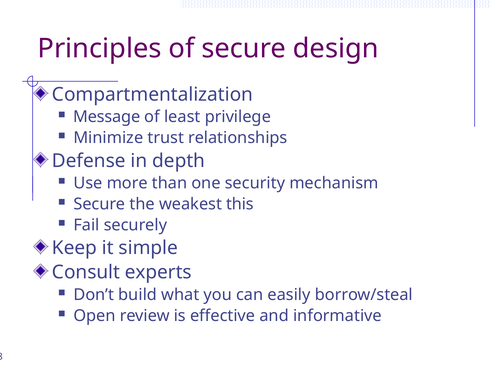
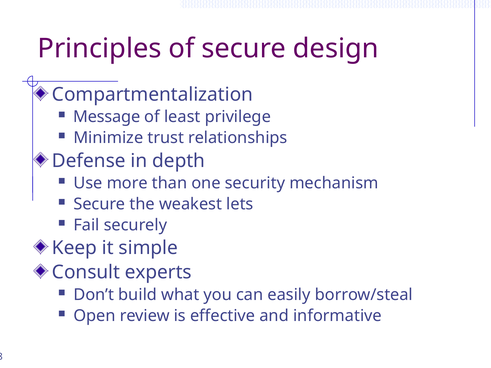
this: this -> lets (240, 204)
